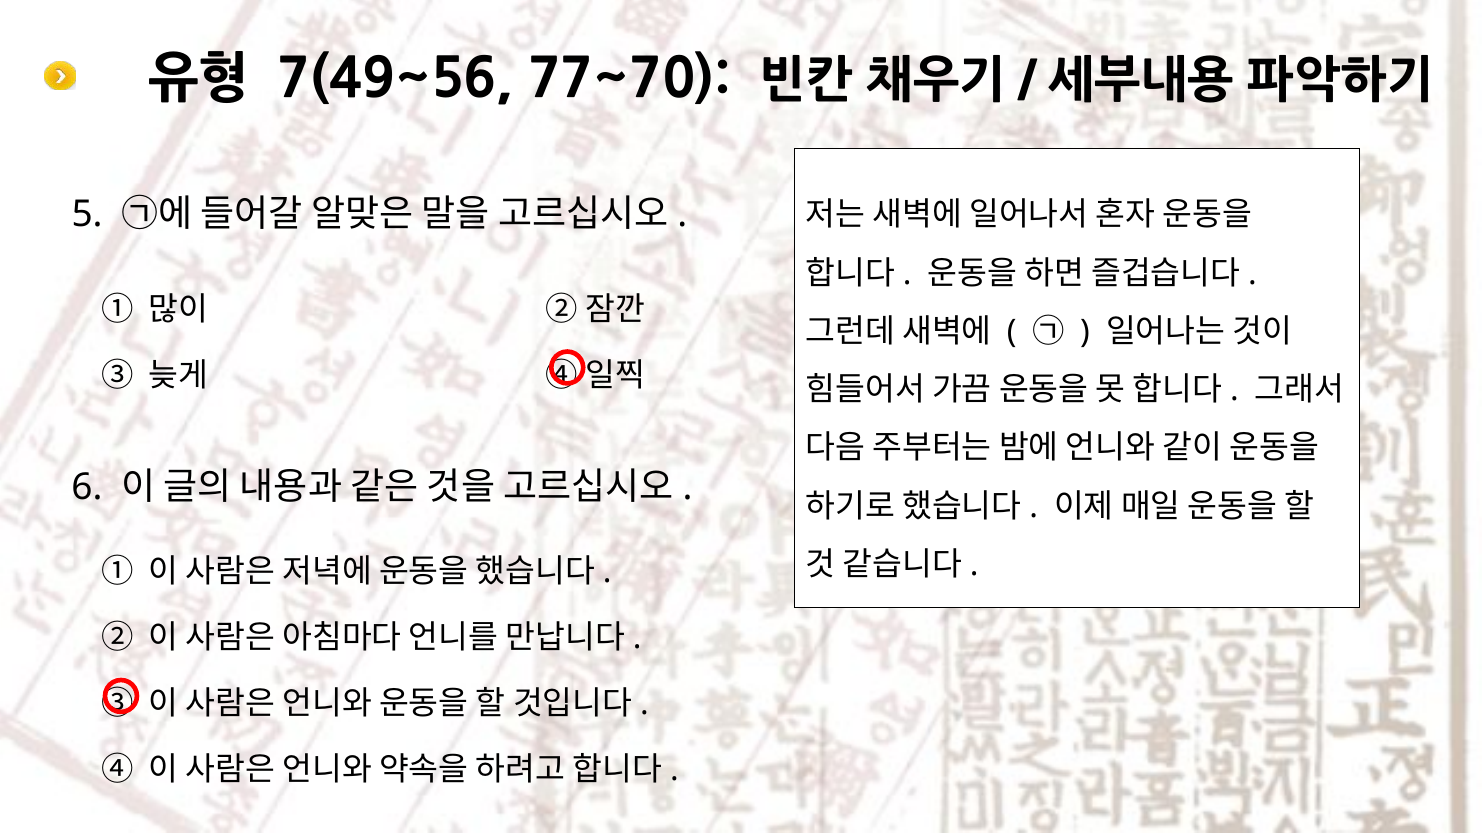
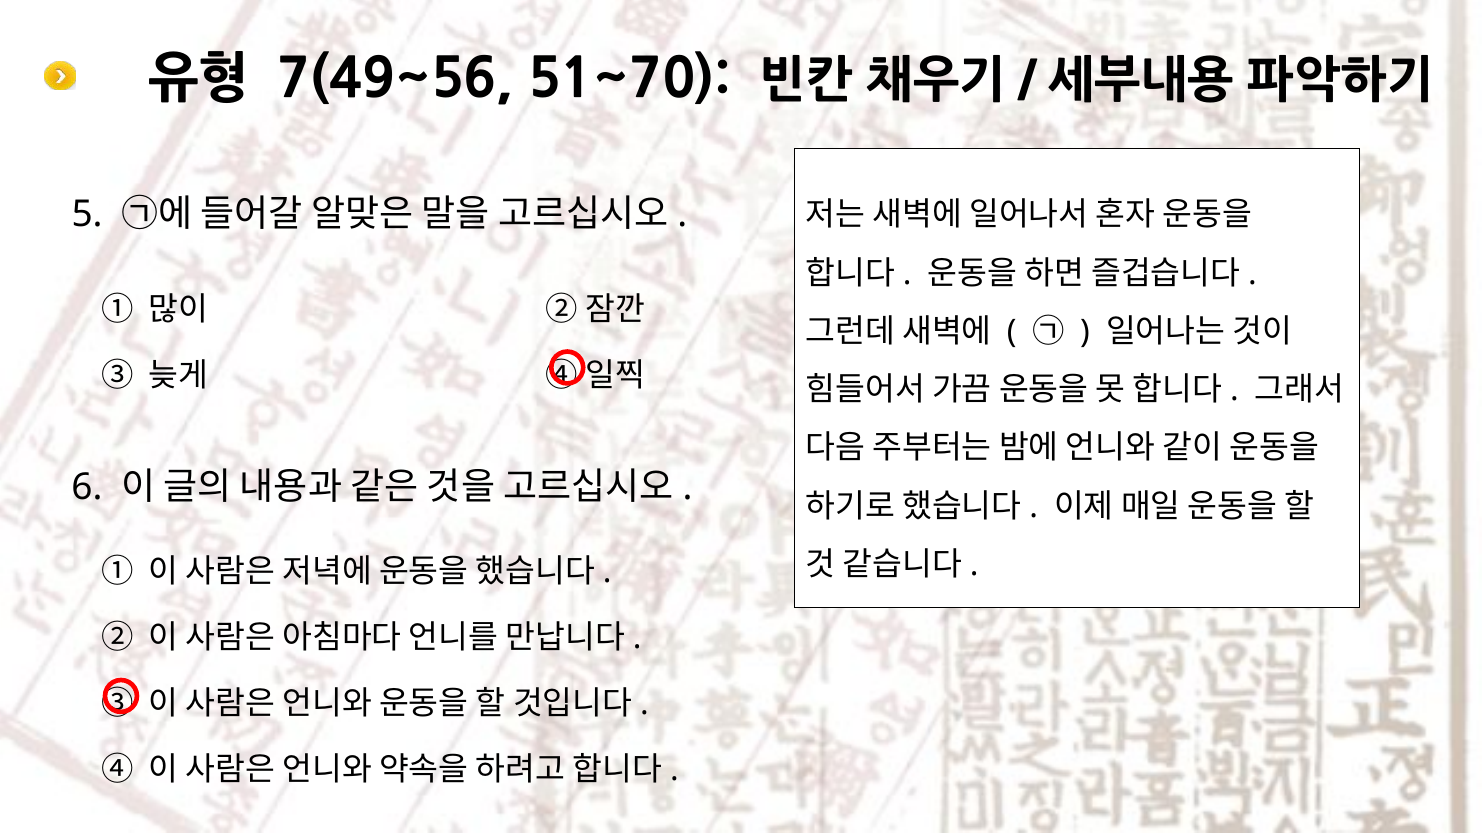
77~70: 77~70 -> 51~70 (630, 79)
